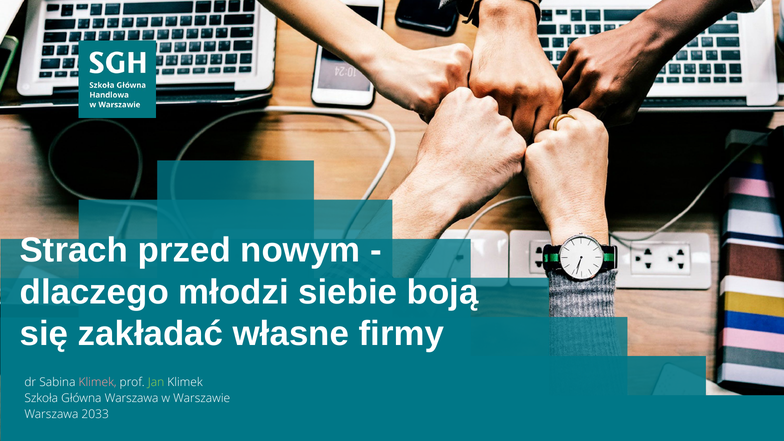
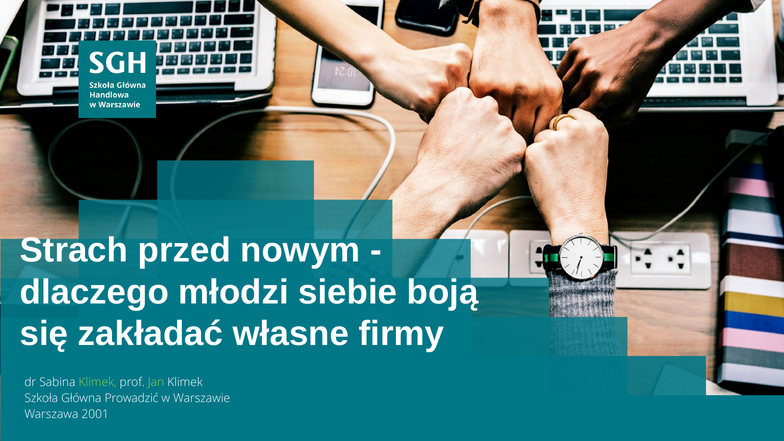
Klimek colour: pink -> light green (98, 382)
Główna Warszawa: Warszawa -> Prowadzić (132, 398)
2033: 2033 -> 2001 (95, 414)
